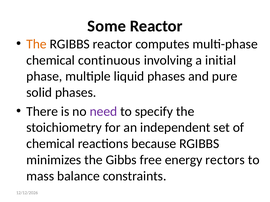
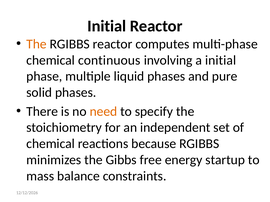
Some: Some -> Initial (107, 26)
need colour: purple -> orange (103, 112)
rectors: rectors -> startup (225, 160)
